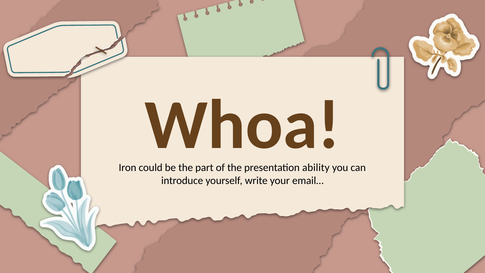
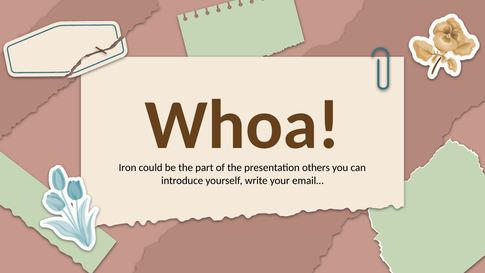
ability: ability -> others (316, 168)
